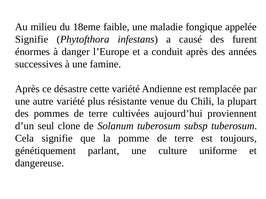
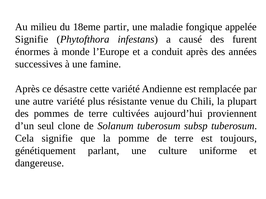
faible: faible -> partir (116, 27)
danger: danger -> monde (76, 52)
